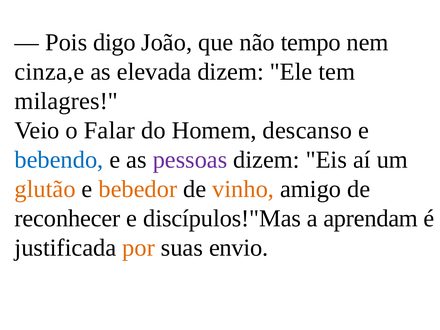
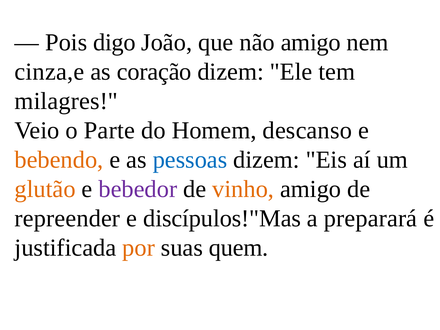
não tempo: tempo -> amigo (311, 43)
elevada: elevada -> coração (154, 72)
Falar: Falar -> Parte (109, 131)
bebendo colour: blue -> orange (59, 160)
pessoas colour: purple -> blue (190, 160)
bebedor colour: orange -> purple (138, 189)
reconhecer: reconhecer -> repreender (67, 219)
aprendam: aprendam -> preparará (370, 219)
envio: envio -> quem (239, 248)
